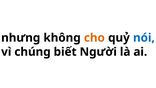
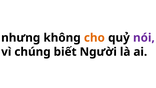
nói colour: blue -> purple (144, 38)
